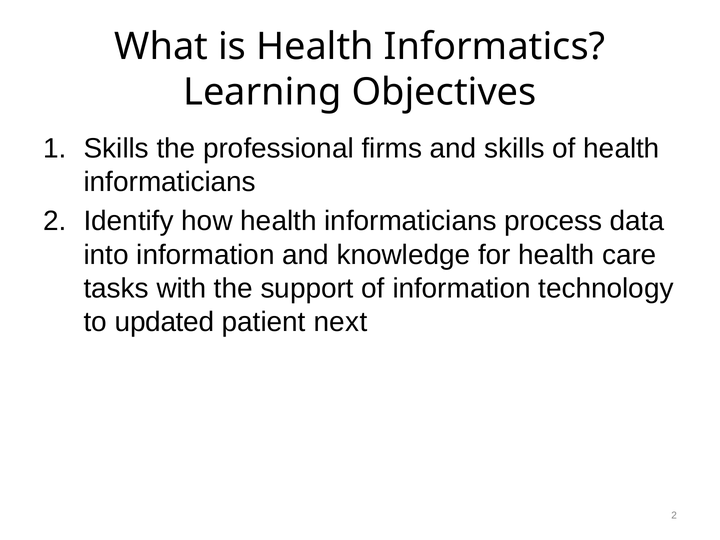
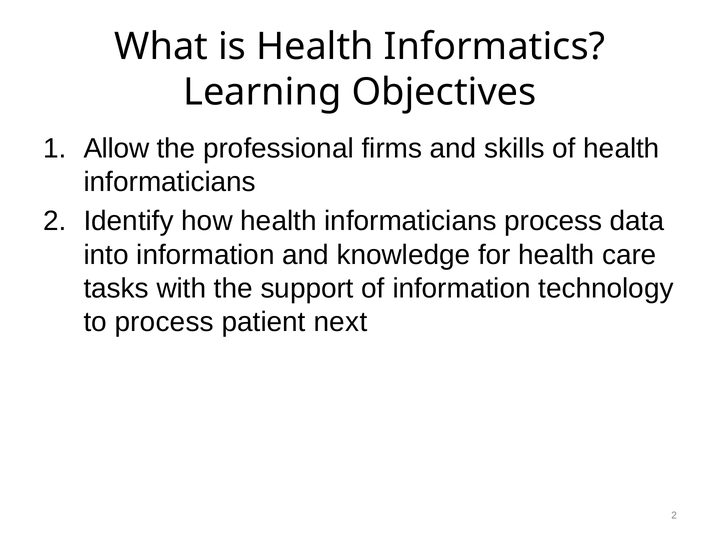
Skills: Skills -> Allow (116, 148)
to updated: updated -> process (164, 322)
